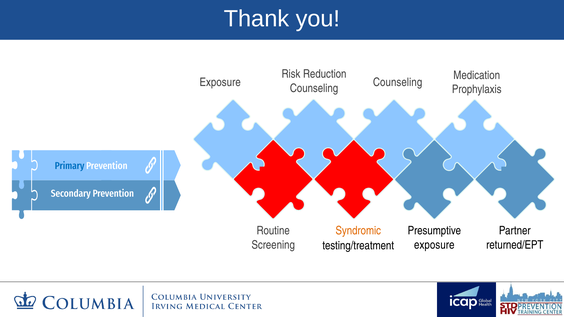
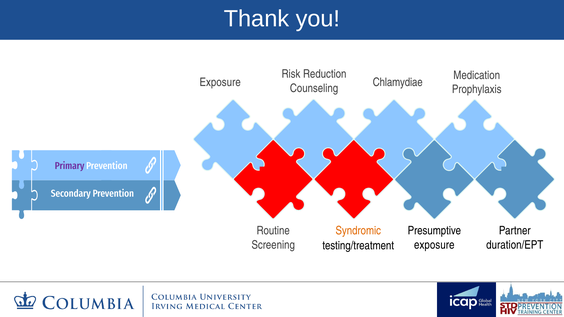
Counseling Counseling: Counseling -> Chlamydiae (398, 82)
Primary colour: blue -> purple (70, 166)
returned/EPT: returned/EPT -> duration/EPT (515, 245)
